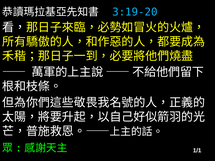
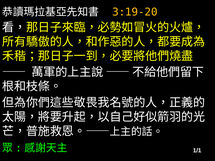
3:19-20 colour: light blue -> yellow (135, 12)
